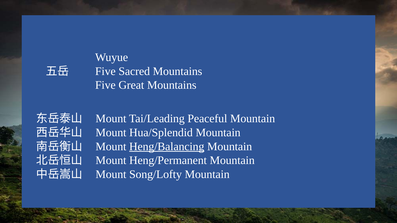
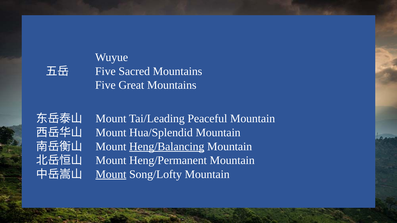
Mount underline: none -> present (111, 174)
